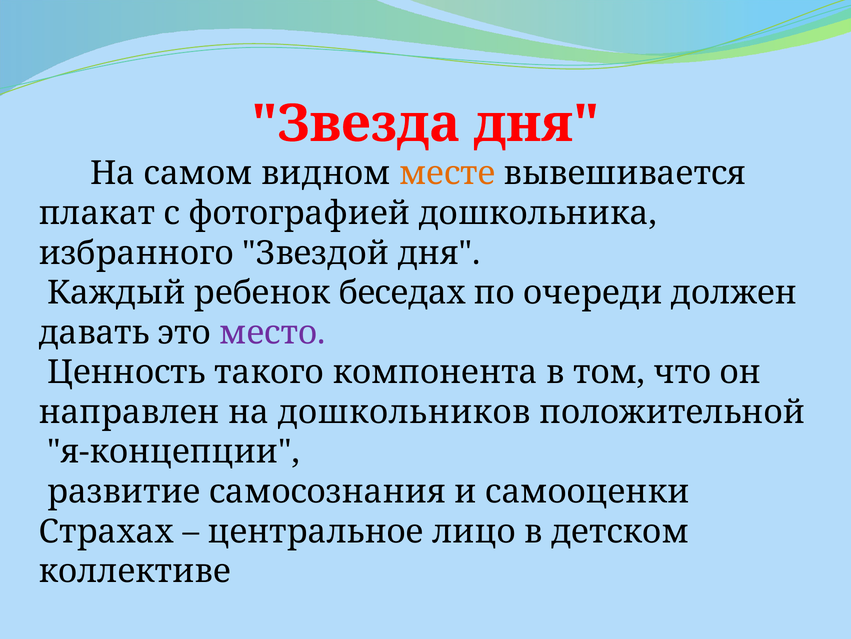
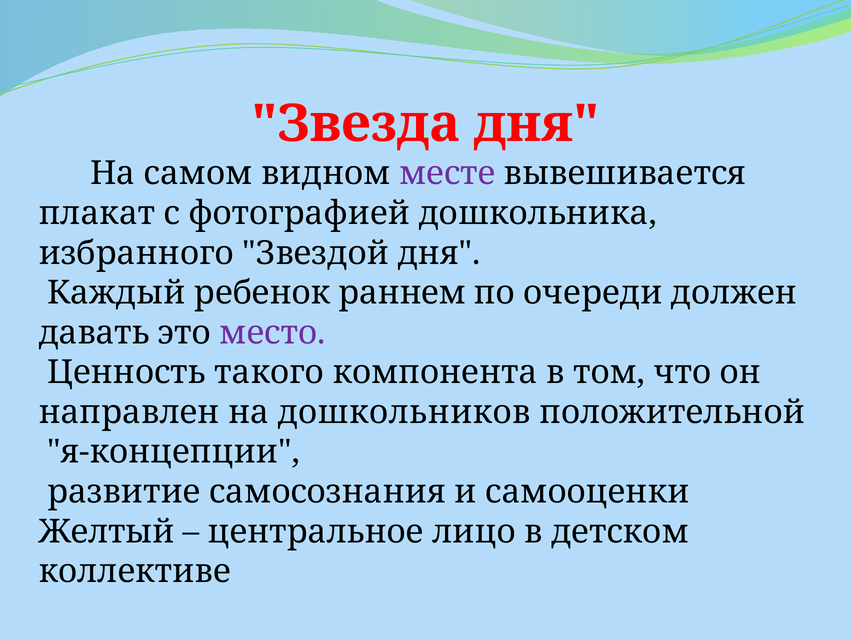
месте colour: orange -> purple (447, 173)
беседах: беседах -> раннем (402, 293)
Страхах: Страхах -> Желтый (107, 531)
